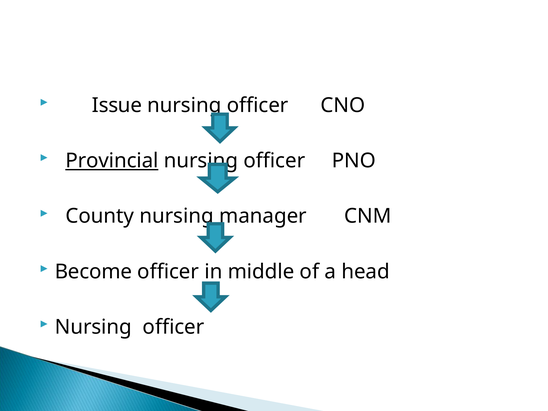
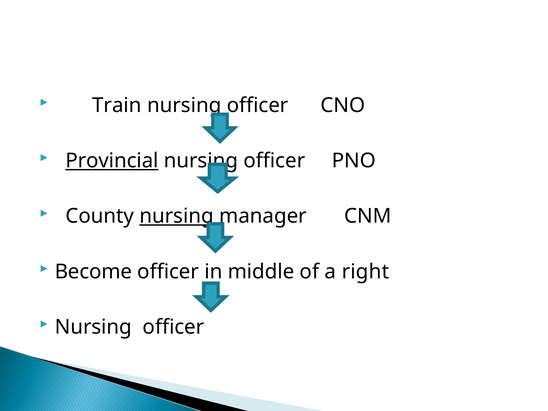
Issue: Issue -> Train (117, 105)
nursing underline: none -> present (177, 216)
head: head -> right (365, 272)
